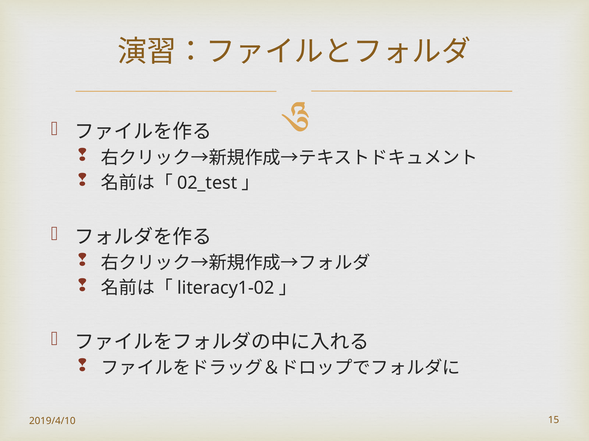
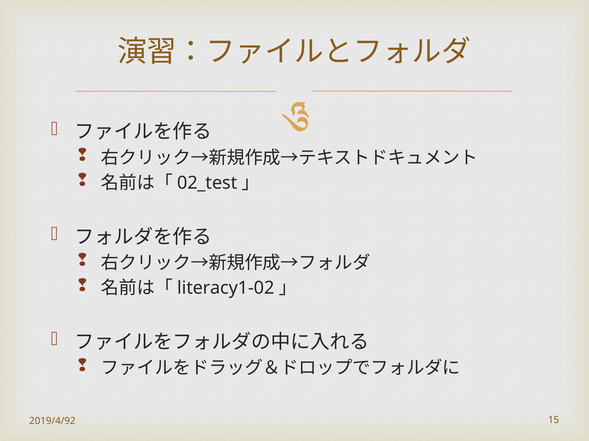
2019/4/10: 2019/4/10 -> 2019/4/92 (52, 422)
